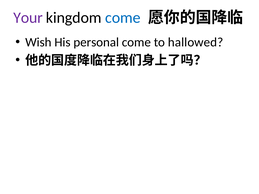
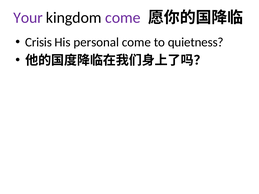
come colour: blue -> purple (123, 18)
Wish: Wish -> Crisis (38, 42)
hallowed: hallowed -> quietness (196, 42)
